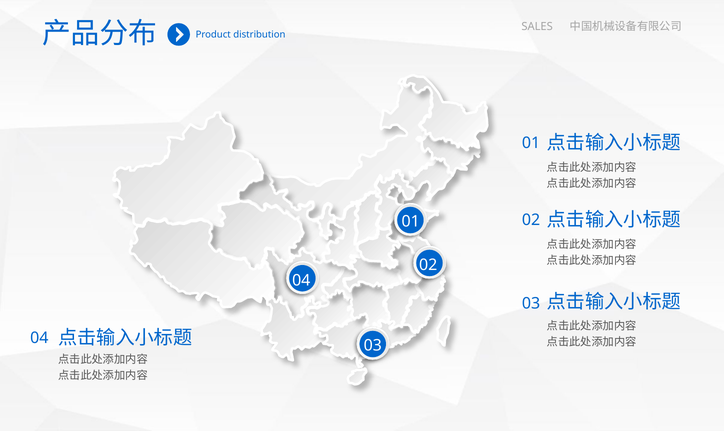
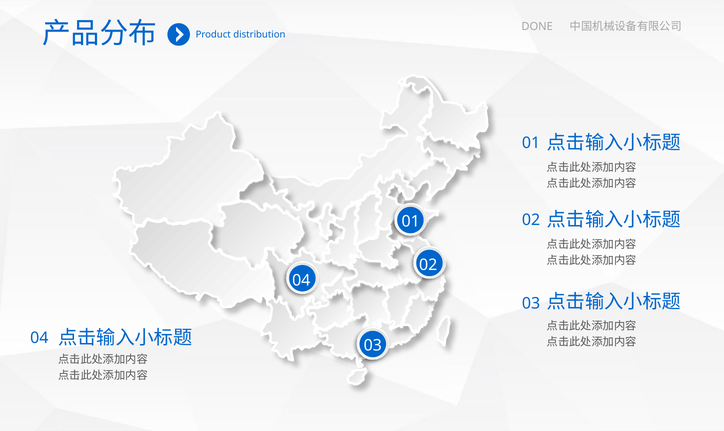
SALES: SALES -> DONE (537, 27)
